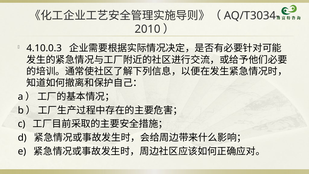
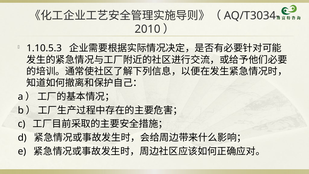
4.10.0.3: 4.10.0.3 -> 1.10.5.3 (44, 48)
